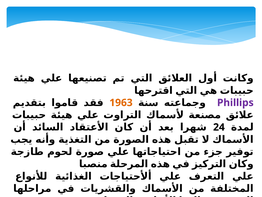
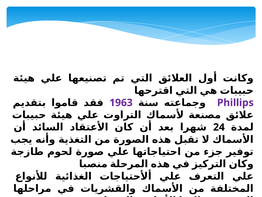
1963 colour: orange -> purple (121, 102)
